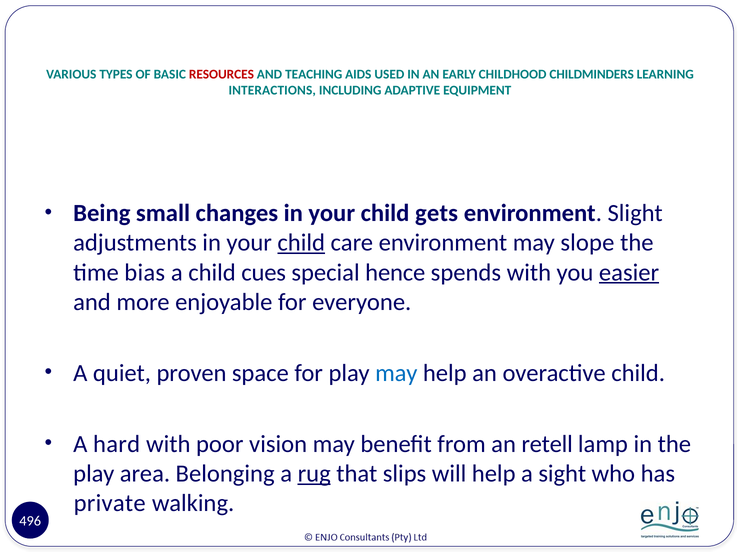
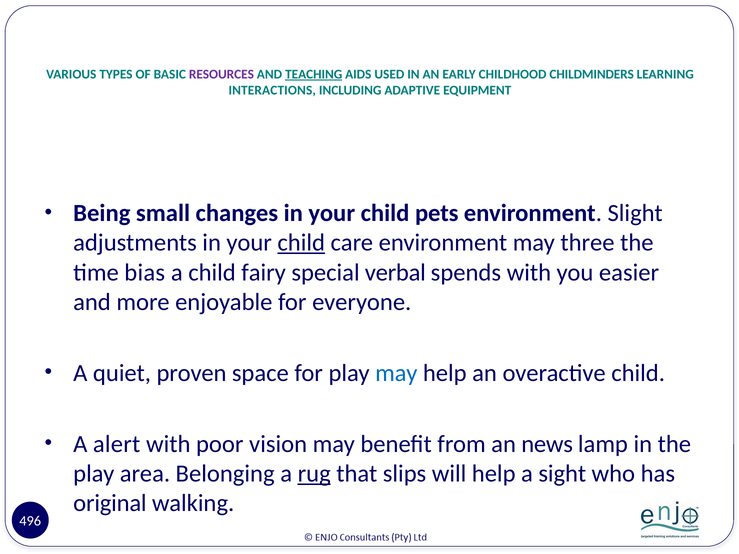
RESOURCES colour: red -> purple (221, 74)
TEACHING underline: none -> present (314, 74)
gets: gets -> pets (437, 213)
slope: slope -> three (588, 243)
cues: cues -> fairy (264, 273)
hence: hence -> verbal (395, 273)
easier underline: present -> none (629, 273)
hard: hard -> alert (117, 444)
retell: retell -> news (547, 444)
private: private -> original (110, 503)
